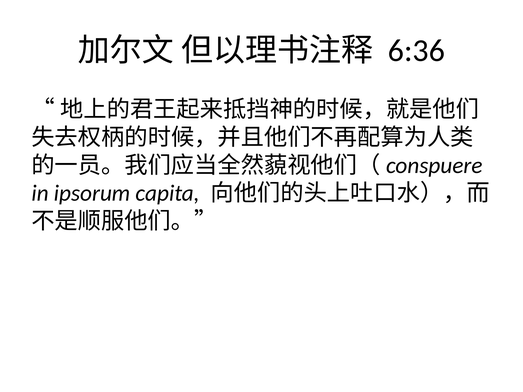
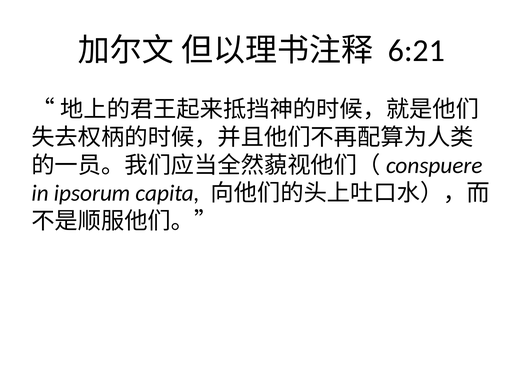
6:36: 6:36 -> 6:21 (416, 51)
